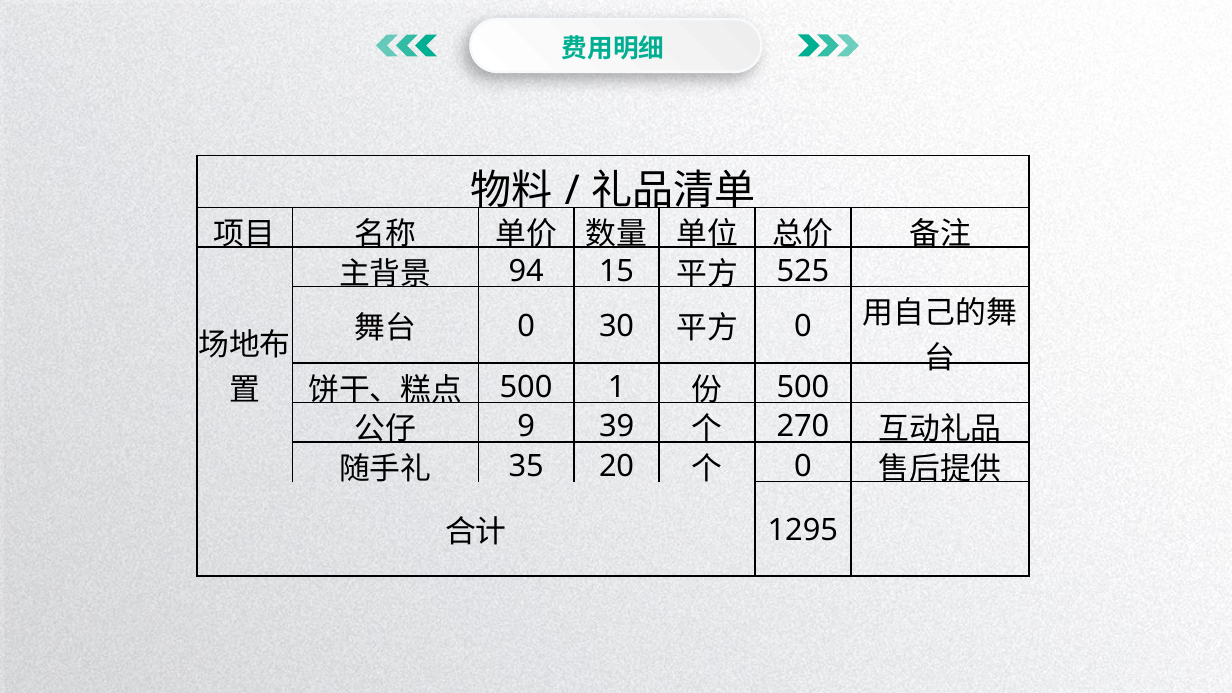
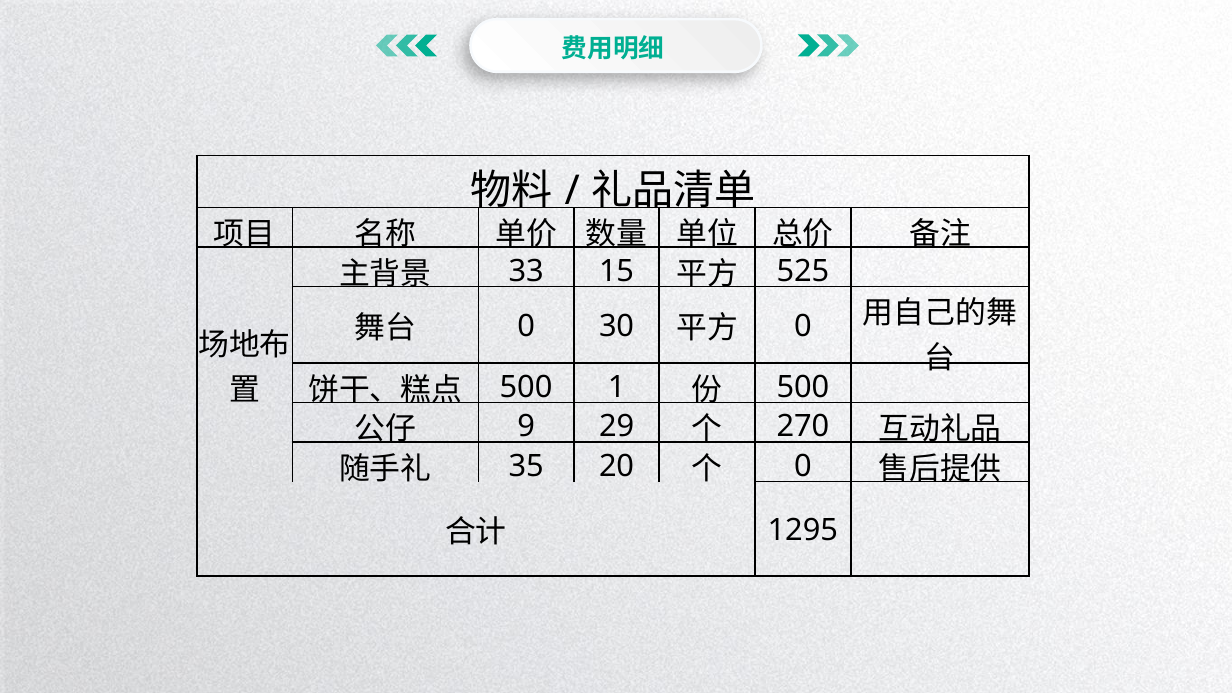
94: 94 -> 33 (526, 271)
39: 39 -> 29 (617, 427)
